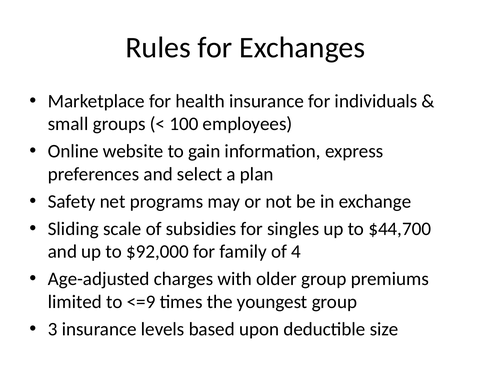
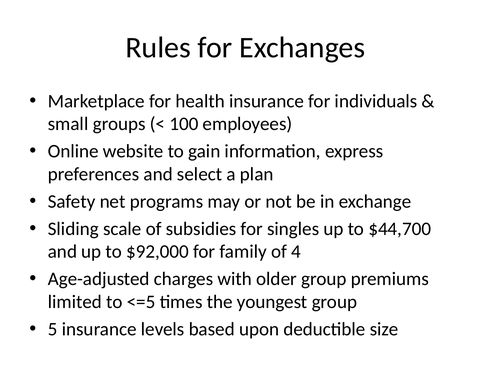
<=9: <=9 -> <=5 (141, 302)
3: 3 -> 5 (53, 329)
